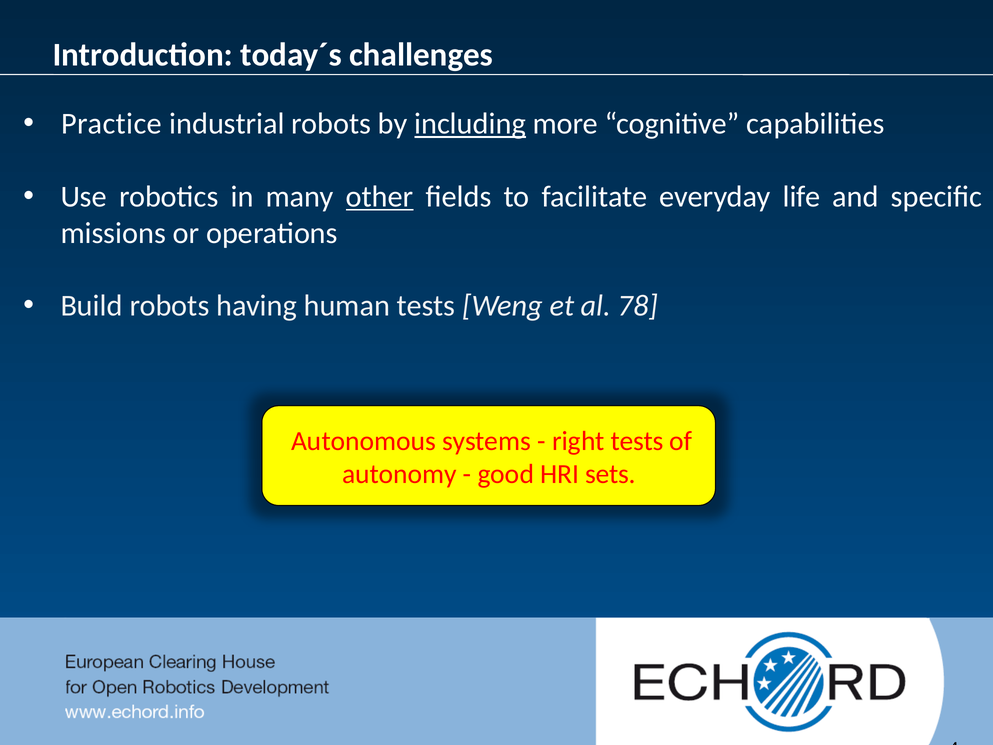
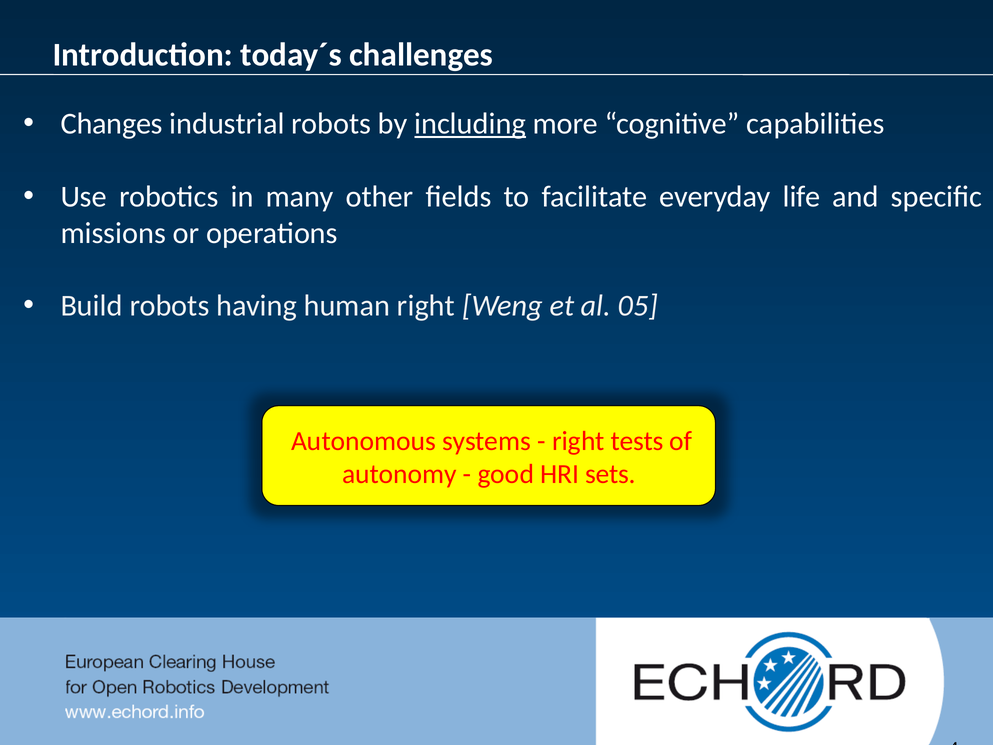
Practice: Practice -> Changes (112, 124)
other underline: present -> none (380, 197)
human tests: tests -> right (426, 306)
78: 78 -> 05 (638, 306)
